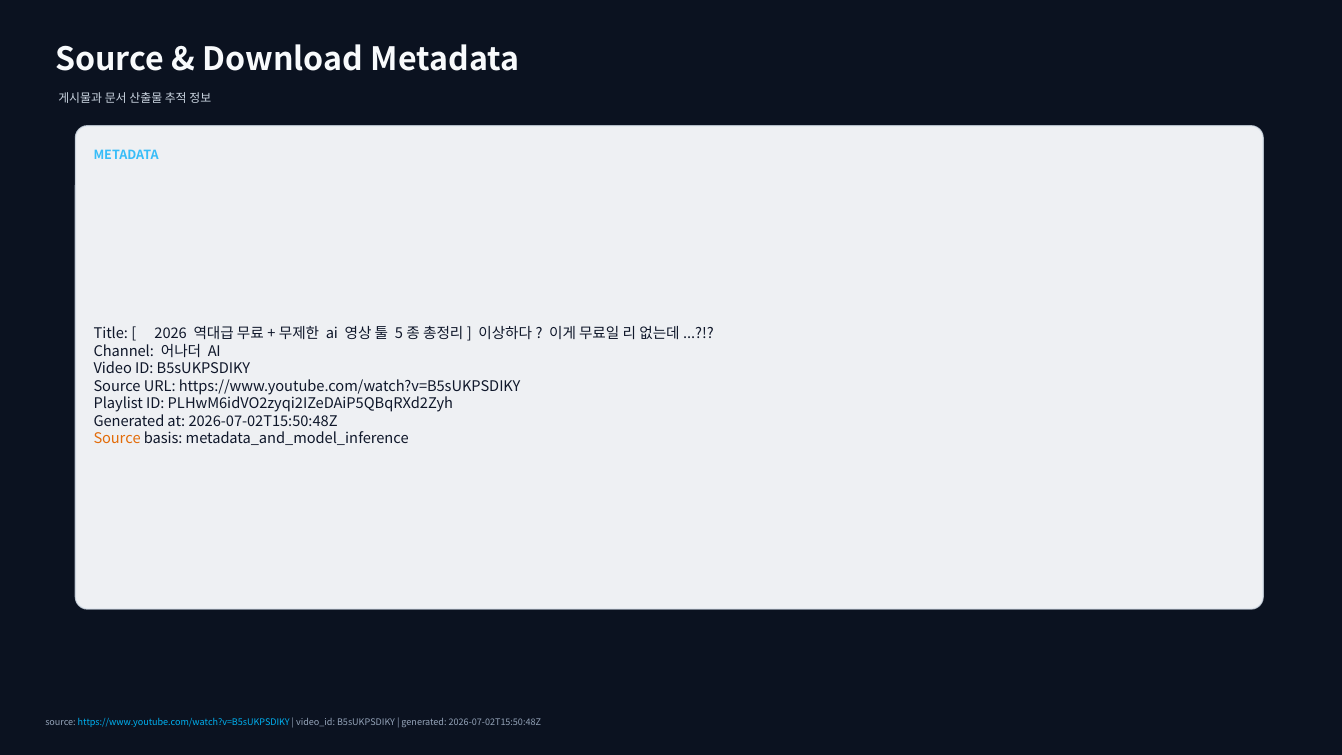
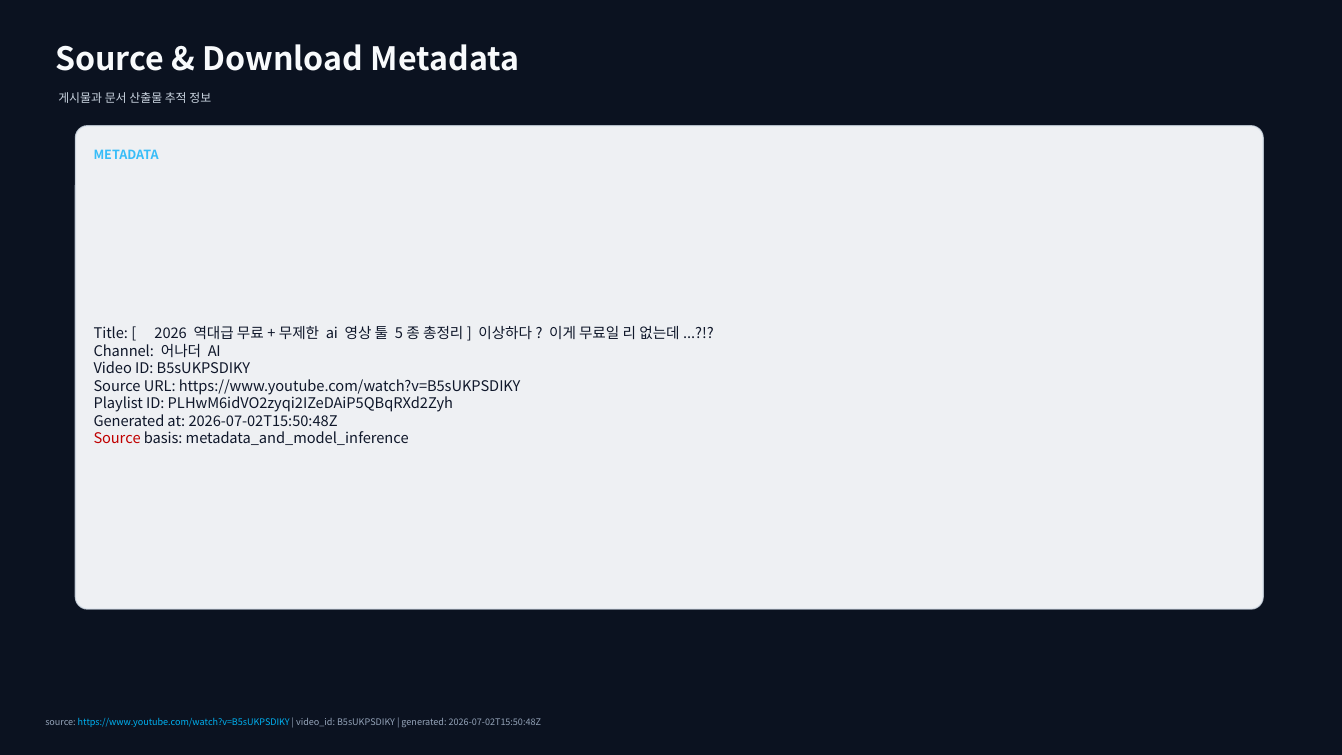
Source colour: orange -> red (117, 439)
